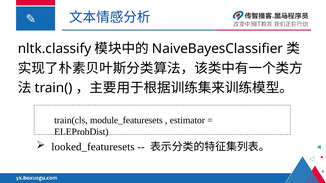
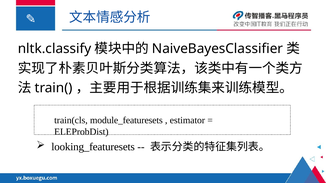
looked_featuresets: looked_featuresets -> looking_featuresets (93, 147)
